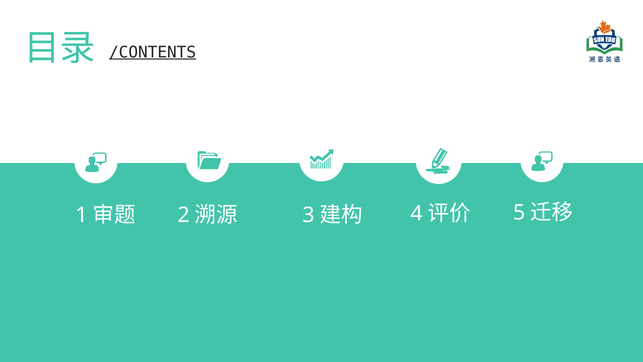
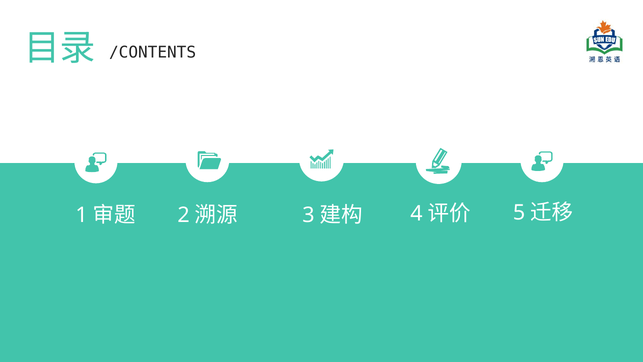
/CONTENTS underline: present -> none (153, 52)
